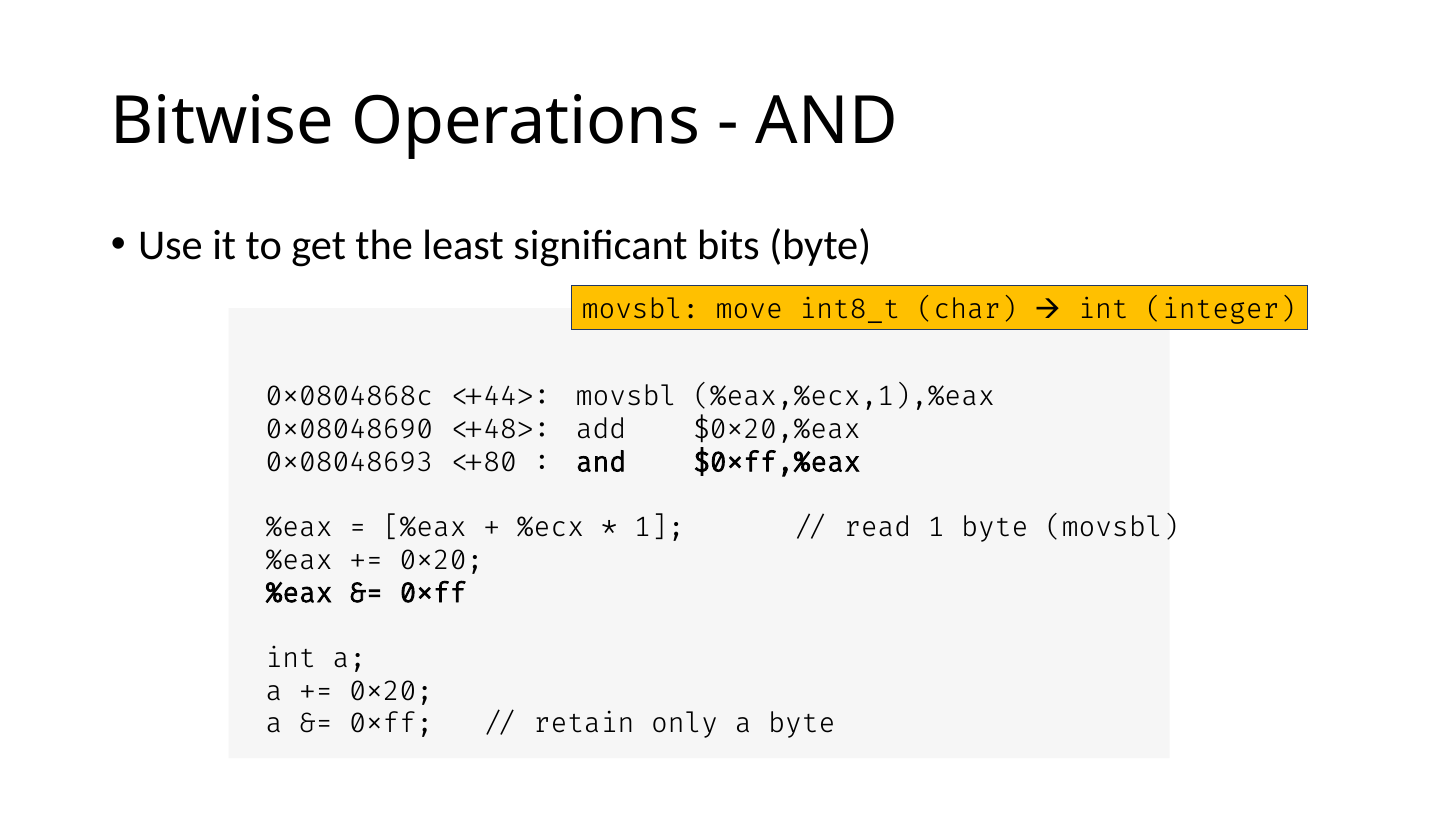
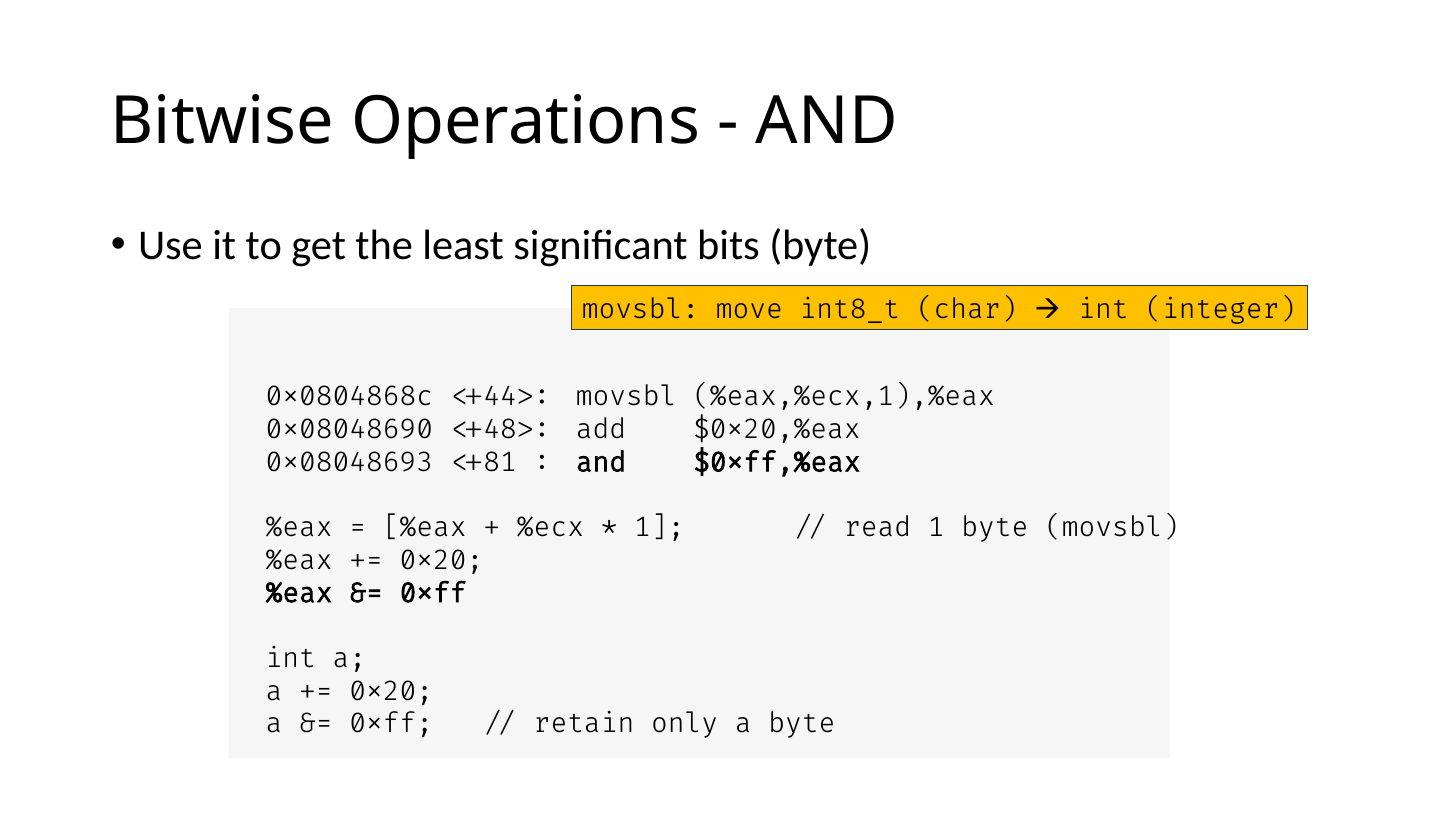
<+80>: <+80> -> <+81> (500, 462)
